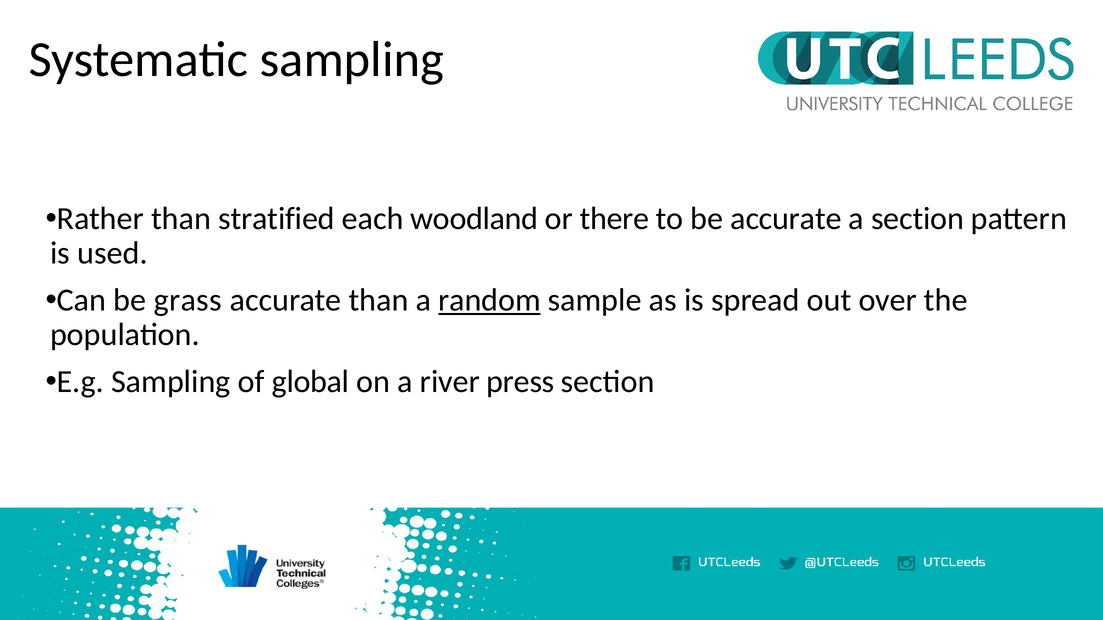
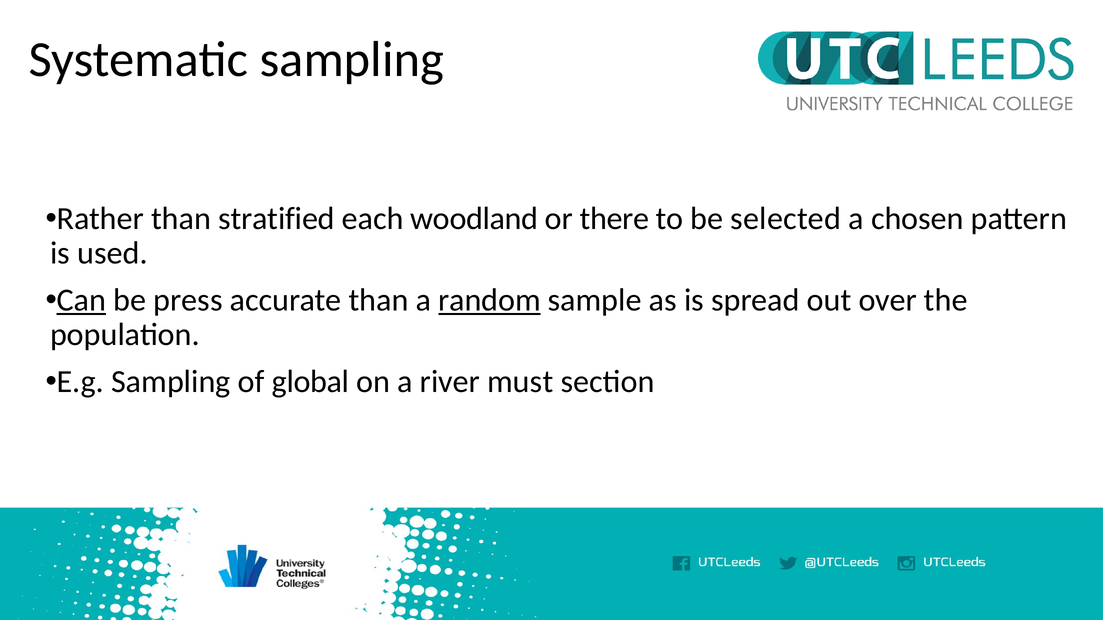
be accurate: accurate -> selected (786, 219)
a section: section -> chosen (917, 219)
Can underline: none -> present (81, 300)
grass: grass -> press (188, 300)
press: press -> must (520, 382)
